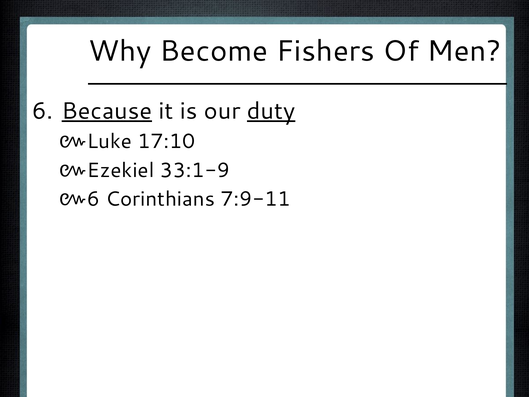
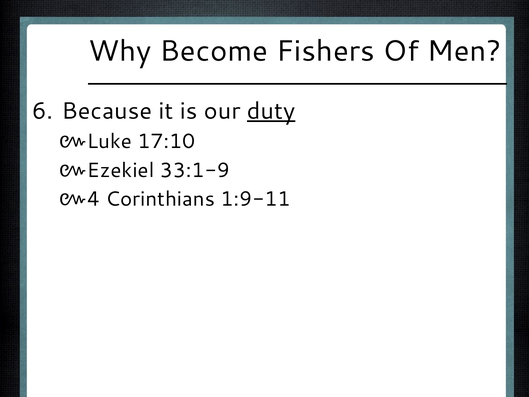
Because underline: present -> none (107, 111)
6: 6 -> 4 (93, 199)
7:9-11: 7:9-11 -> 1:9-11 (256, 199)
